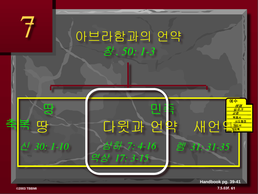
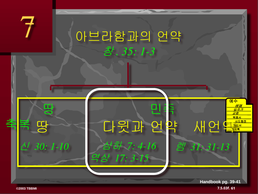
50: 50 -> 35 (129, 51)
31-35: 31-35 -> 31-13 (218, 147)
